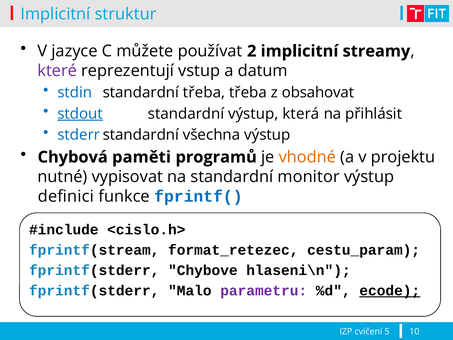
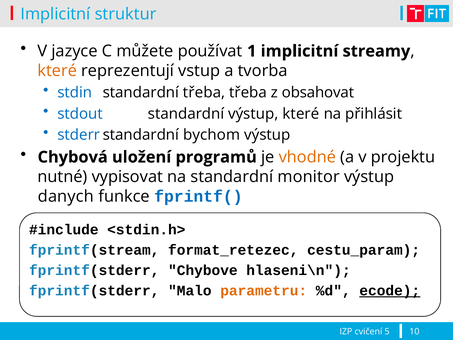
2: 2 -> 1 (252, 51)
které colour: purple -> orange (57, 71)
datum: datum -> tvorba (263, 71)
stdout underline: present -> none (80, 114)
výstup která: která -> které (301, 114)
všechna: všechna -> bychom (212, 135)
paměti: paměti -> uložení (142, 157)
definici: definici -> danych (66, 196)
<cislo.h>: <cislo.h> -> <stdin.h> (146, 230)
parametru colour: purple -> orange (264, 290)
